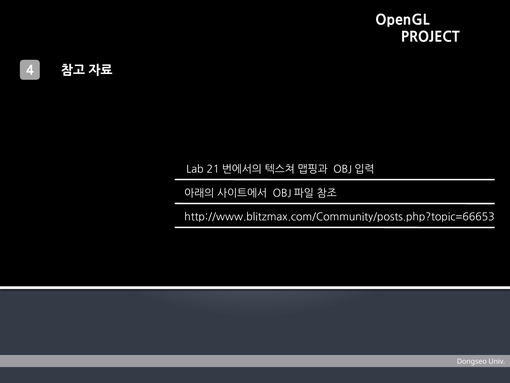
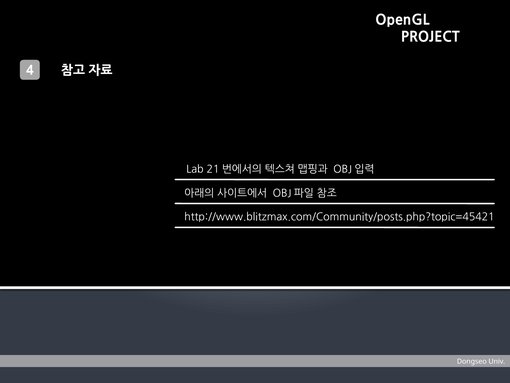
http://www.blitzmax.com/Community/posts.php?topic=66653: http://www.blitzmax.com/Community/posts.php?topic=66653 -> http://www.blitzmax.com/Community/posts.php?topic=45421 (339, 217)
